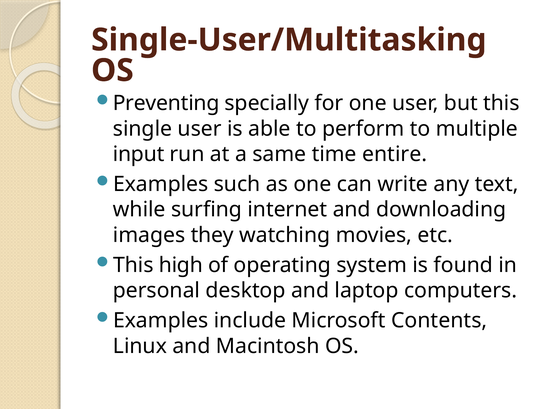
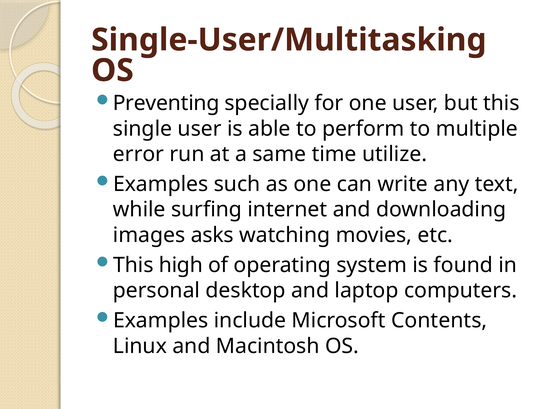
input: input -> error (138, 154)
entire: entire -> utilize (395, 154)
they: they -> asks (212, 235)
